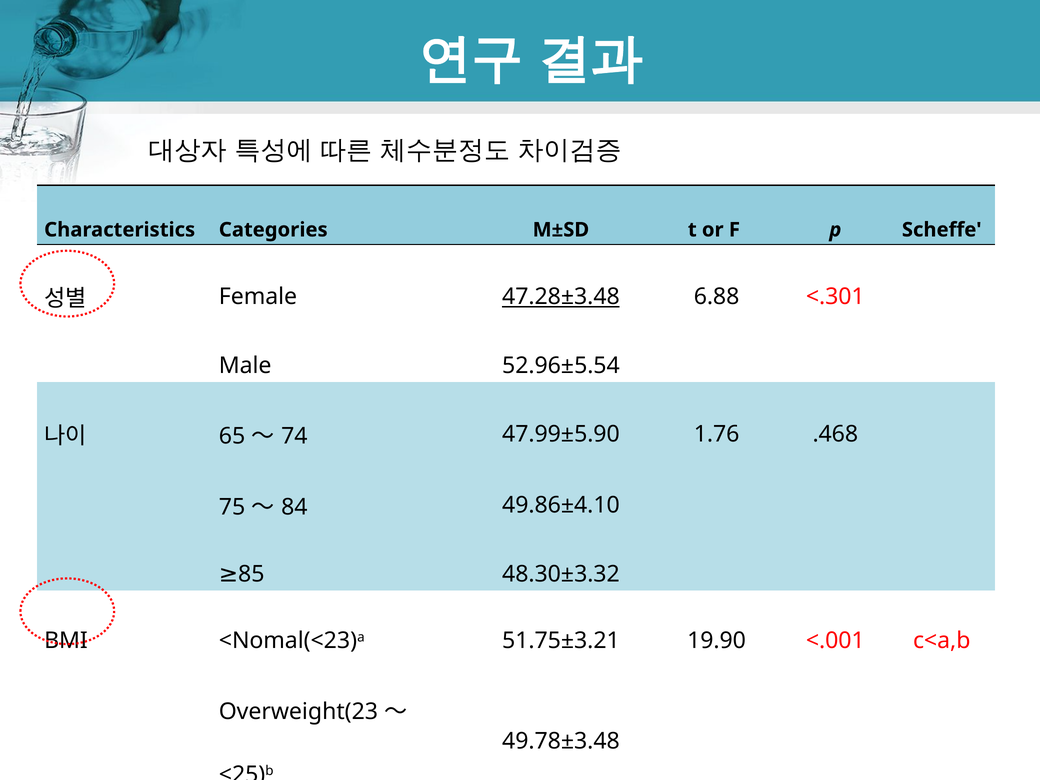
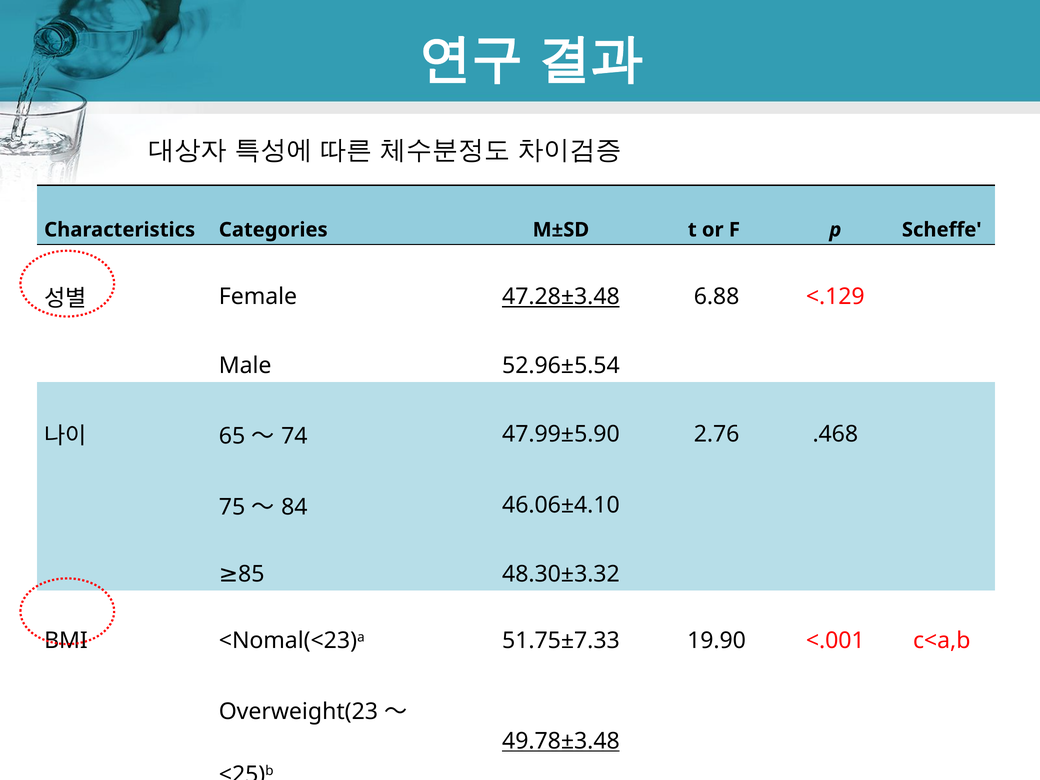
<.301: <.301 -> <.129 (835, 297)
1.76: 1.76 -> 2.76 (717, 434)
49.86±4.10: 49.86±4.10 -> 46.06±4.10 (561, 505)
51.75±3.21: 51.75±3.21 -> 51.75±7.33 (561, 641)
49.78±3.48 underline: none -> present (561, 741)
